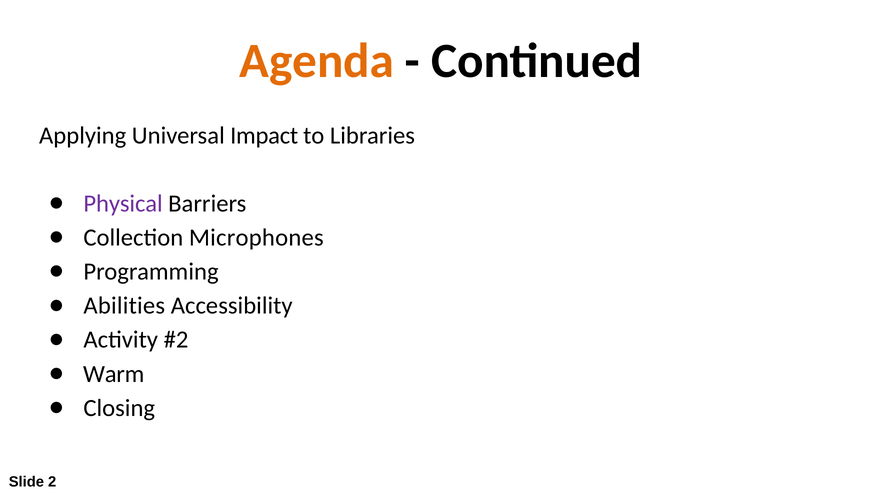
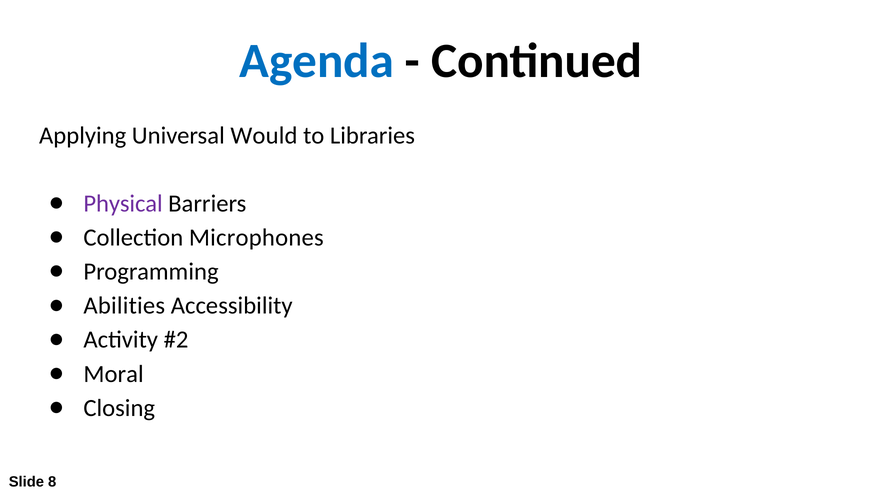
Agenda colour: orange -> blue (317, 61)
Impact: Impact -> Would (264, 136)
Warm: Warm -> Moral (114, 374)
2: 2 -> 8 (52, 482)
